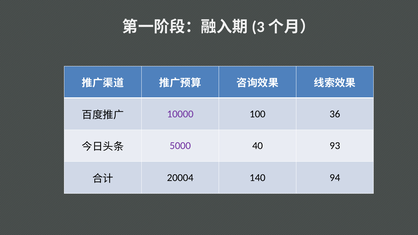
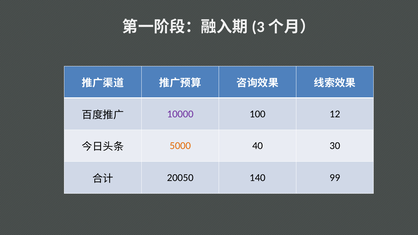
36: 36 -> 12 (335, 114)
5000 colour: purple -> orange (180, 146)
93: 93 -> 30 (335, 146)
20004: 20004 -> 20050 (180, 178)
94: 94 -> 99 (335, 178)
